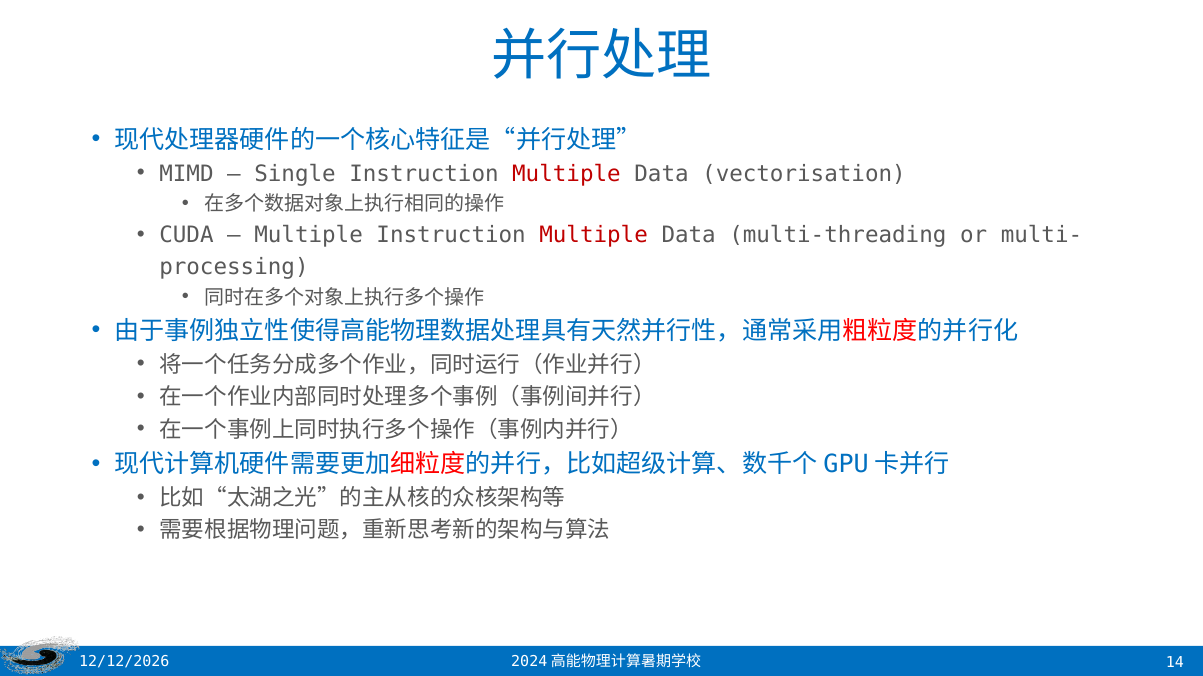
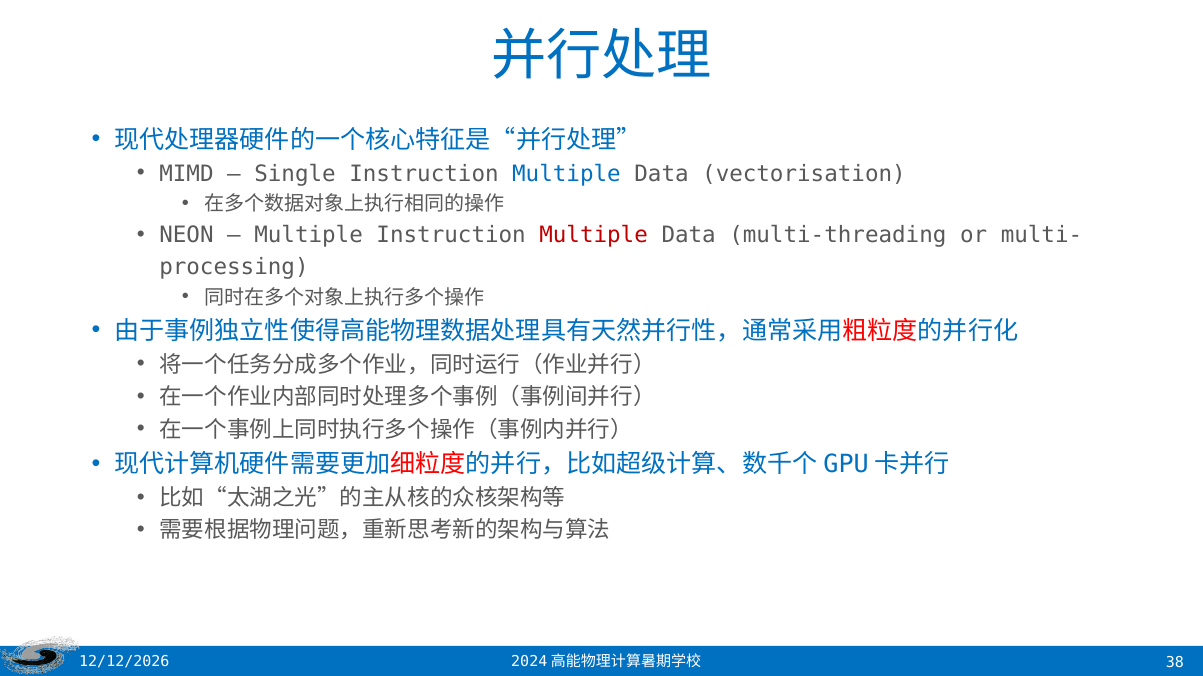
Multiple colour: red -> blue (566, 174)
CUDA: CUDA -> NEON (186, 235)
14: 14 -> 38 (1175, 663)
